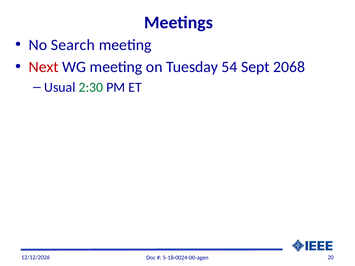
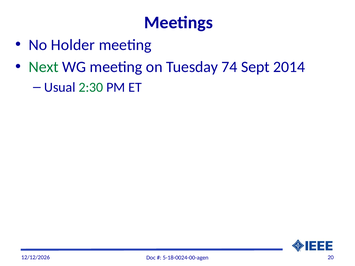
Search: Search -> Holder (73, 45)
Next colour: red -> green (44, 67)
54: 54 -> 74 (229, 67)
2068: 2068 -> 2014 (289, 67)
